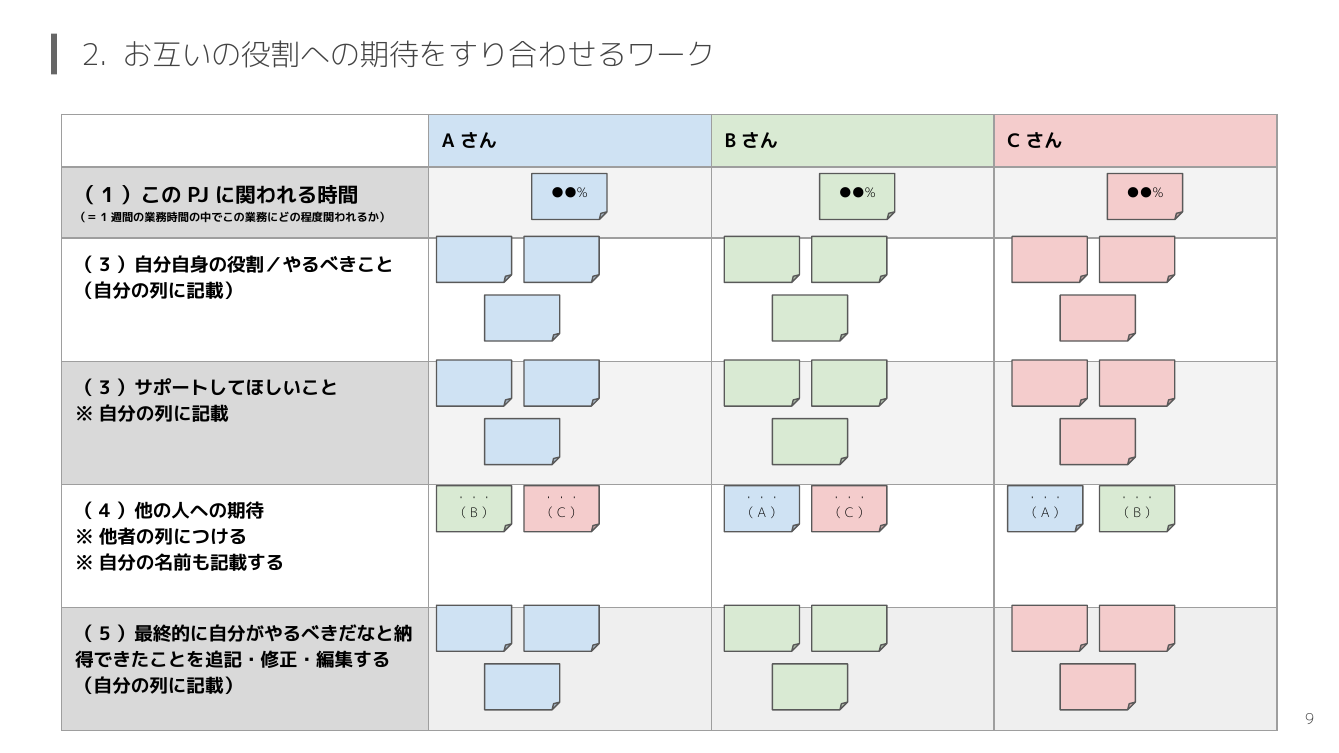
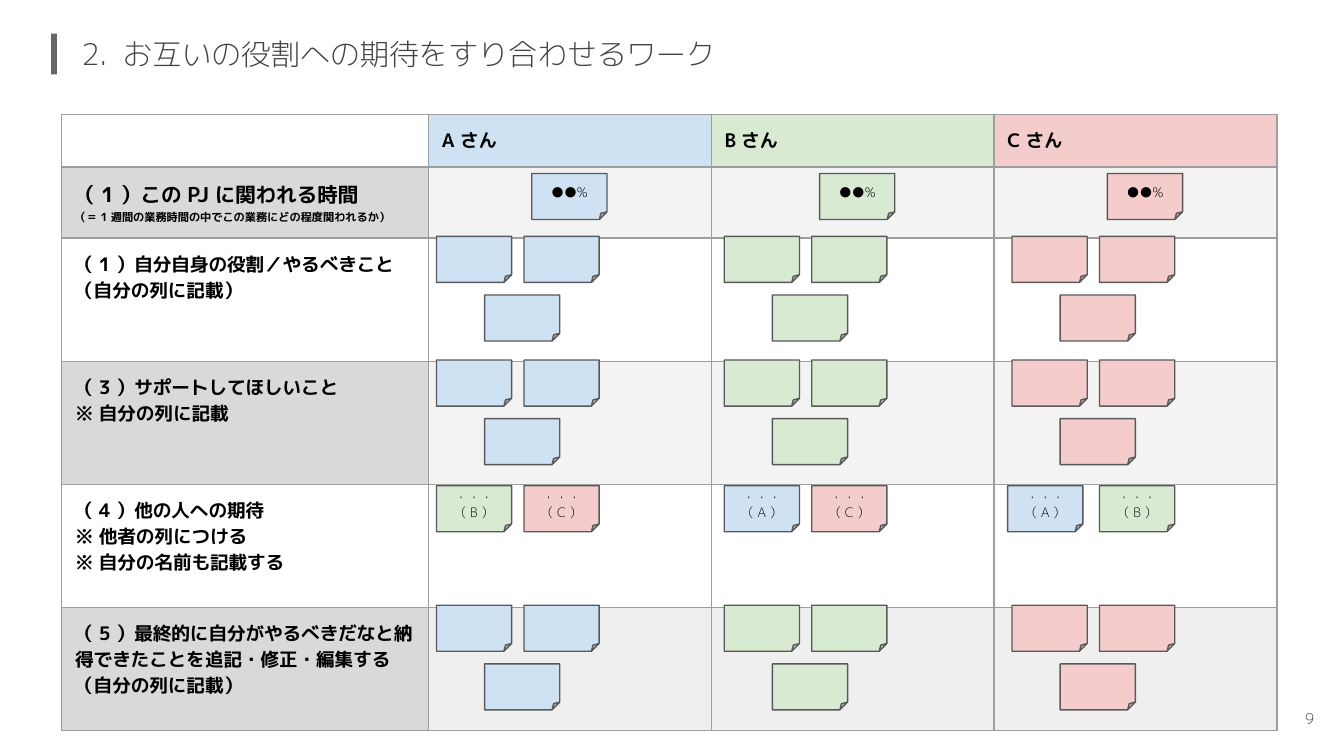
3: 3 -> 1 (105, 265)
